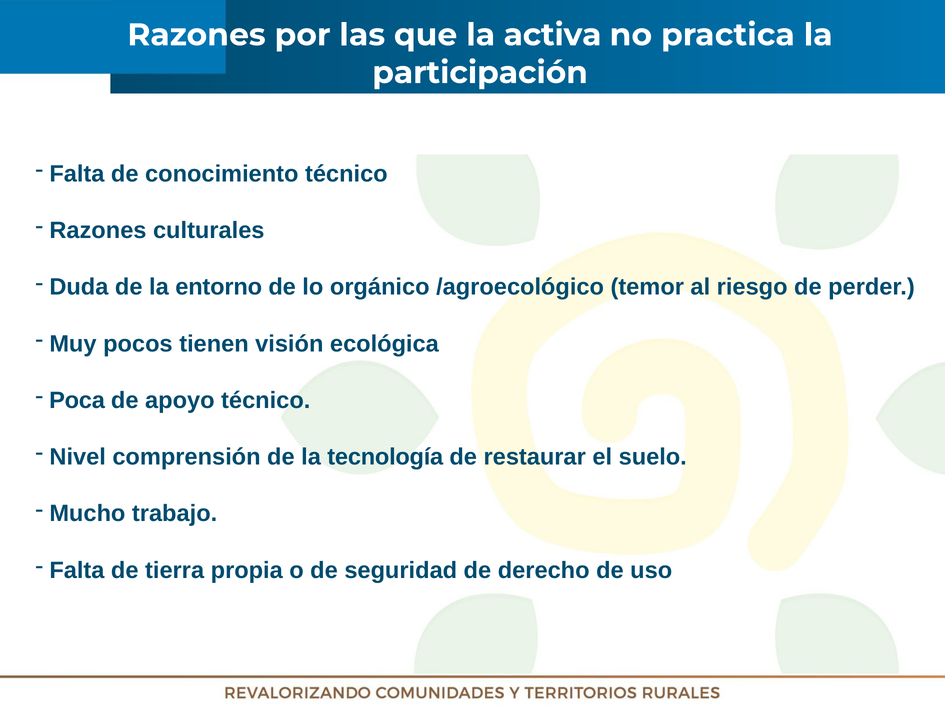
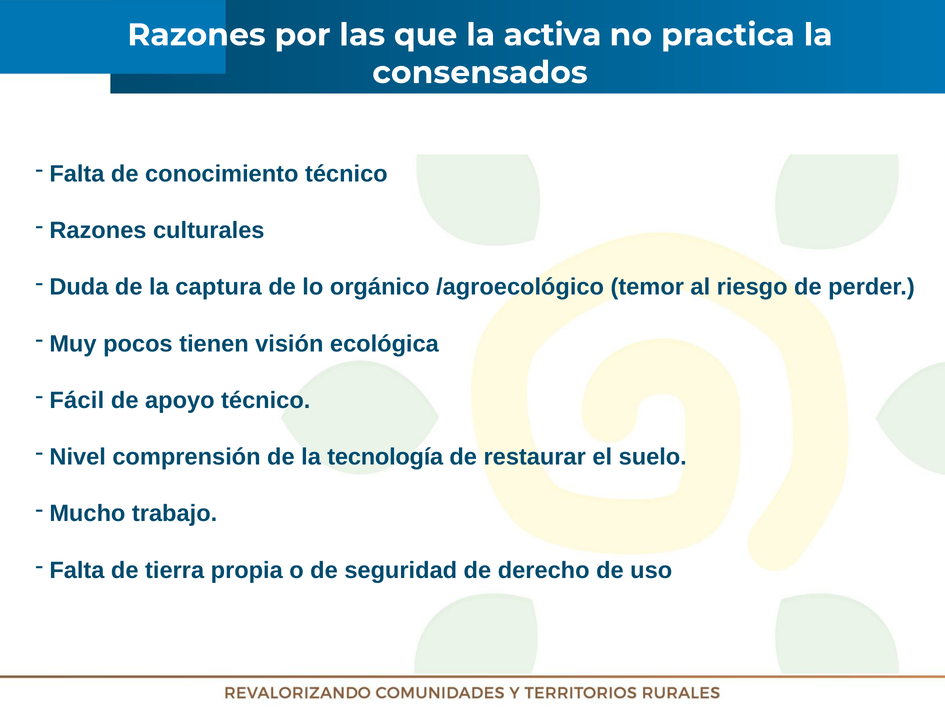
participación: participación -> consensados (480, 73)
entorno: entorno -> captura (218, 287)
Poca: Poca -> Fácil (77, 401)
